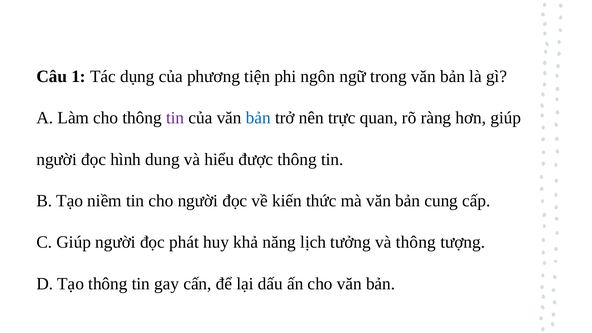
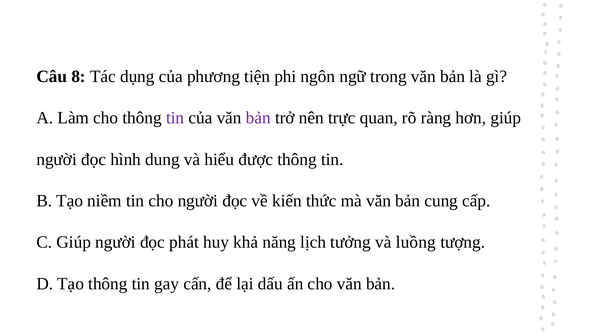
1: 1 -> 8 (79, 76)
bản colour: blue -> purple (258, 118)
và thông: thông -> luồng (416, 242)
